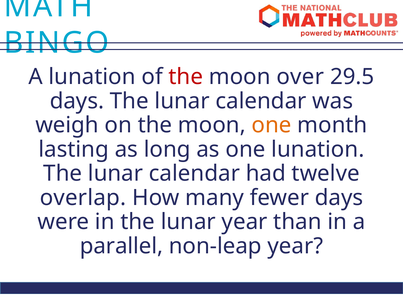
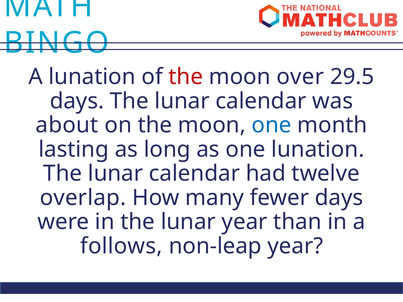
weigh: weigh -> about (67, 125)
one colour: orange -> blue (272, 125)
parallel: parallel -> follows (121, 246)
